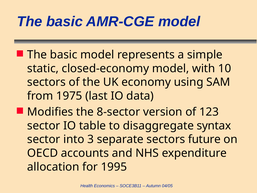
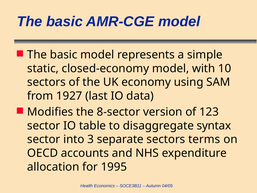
1975: 1975 -> 1927 (69, 96)
future: future -> terms (204, 139)
